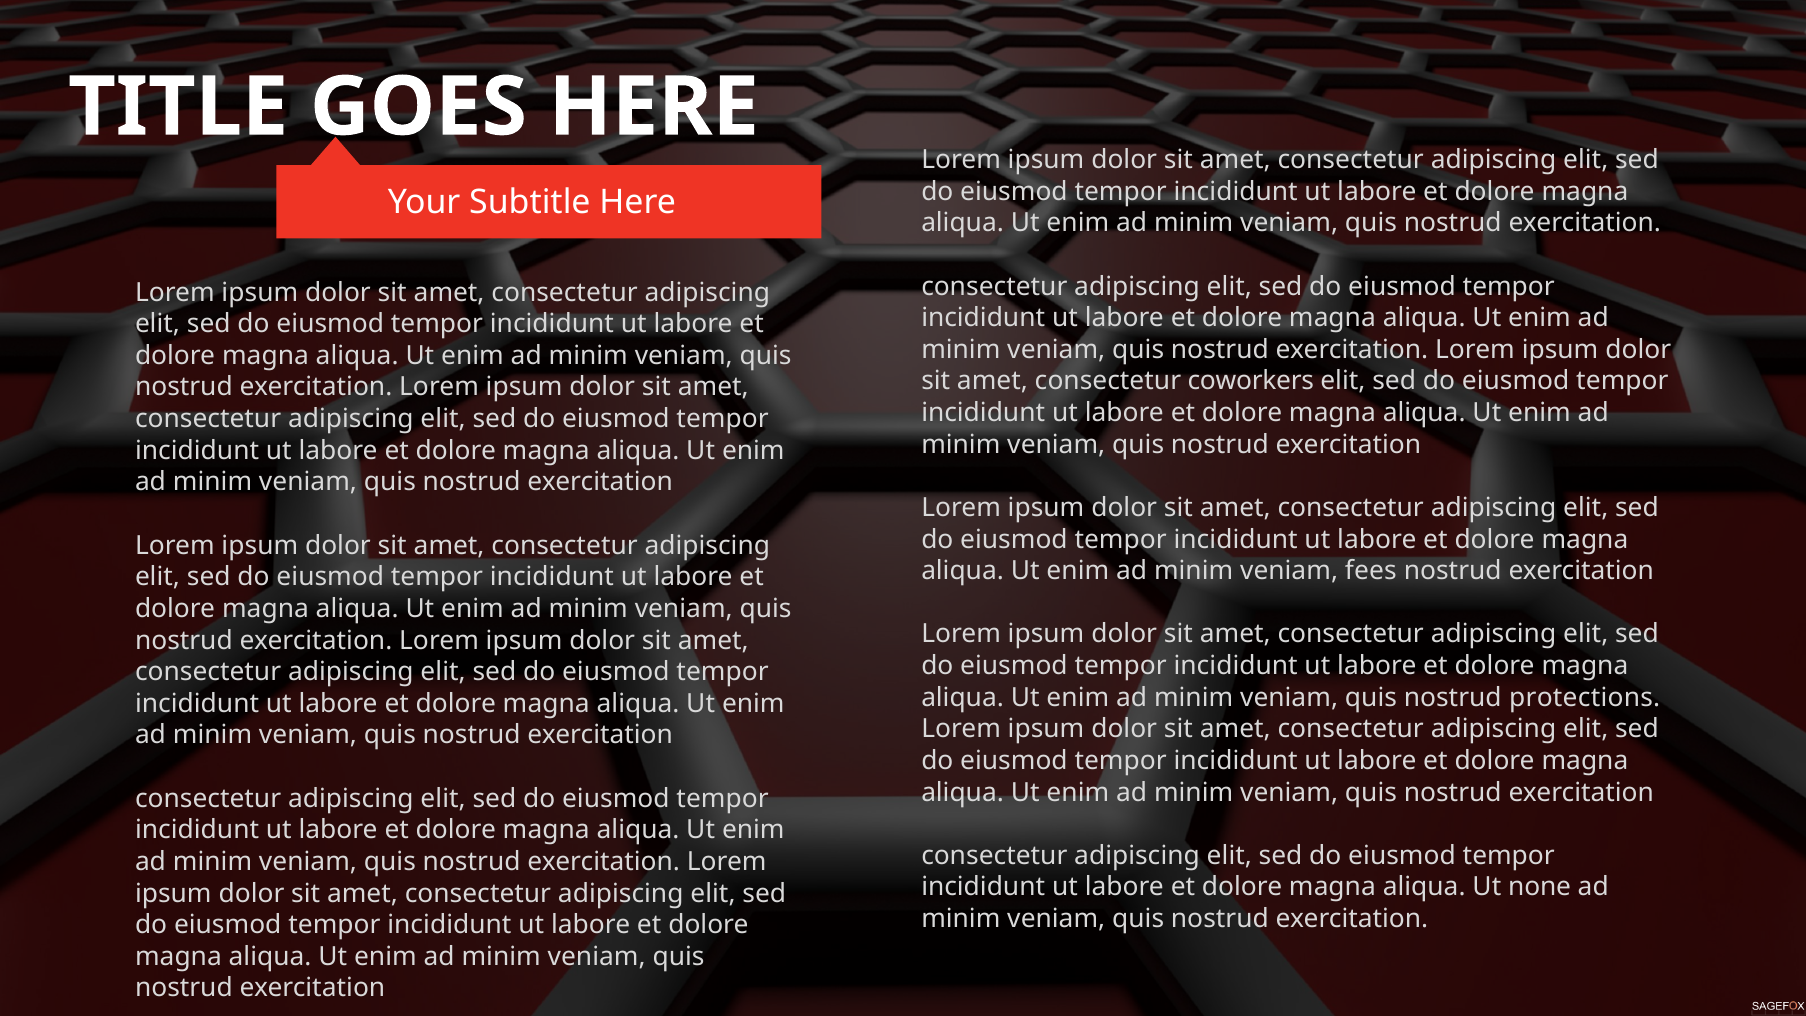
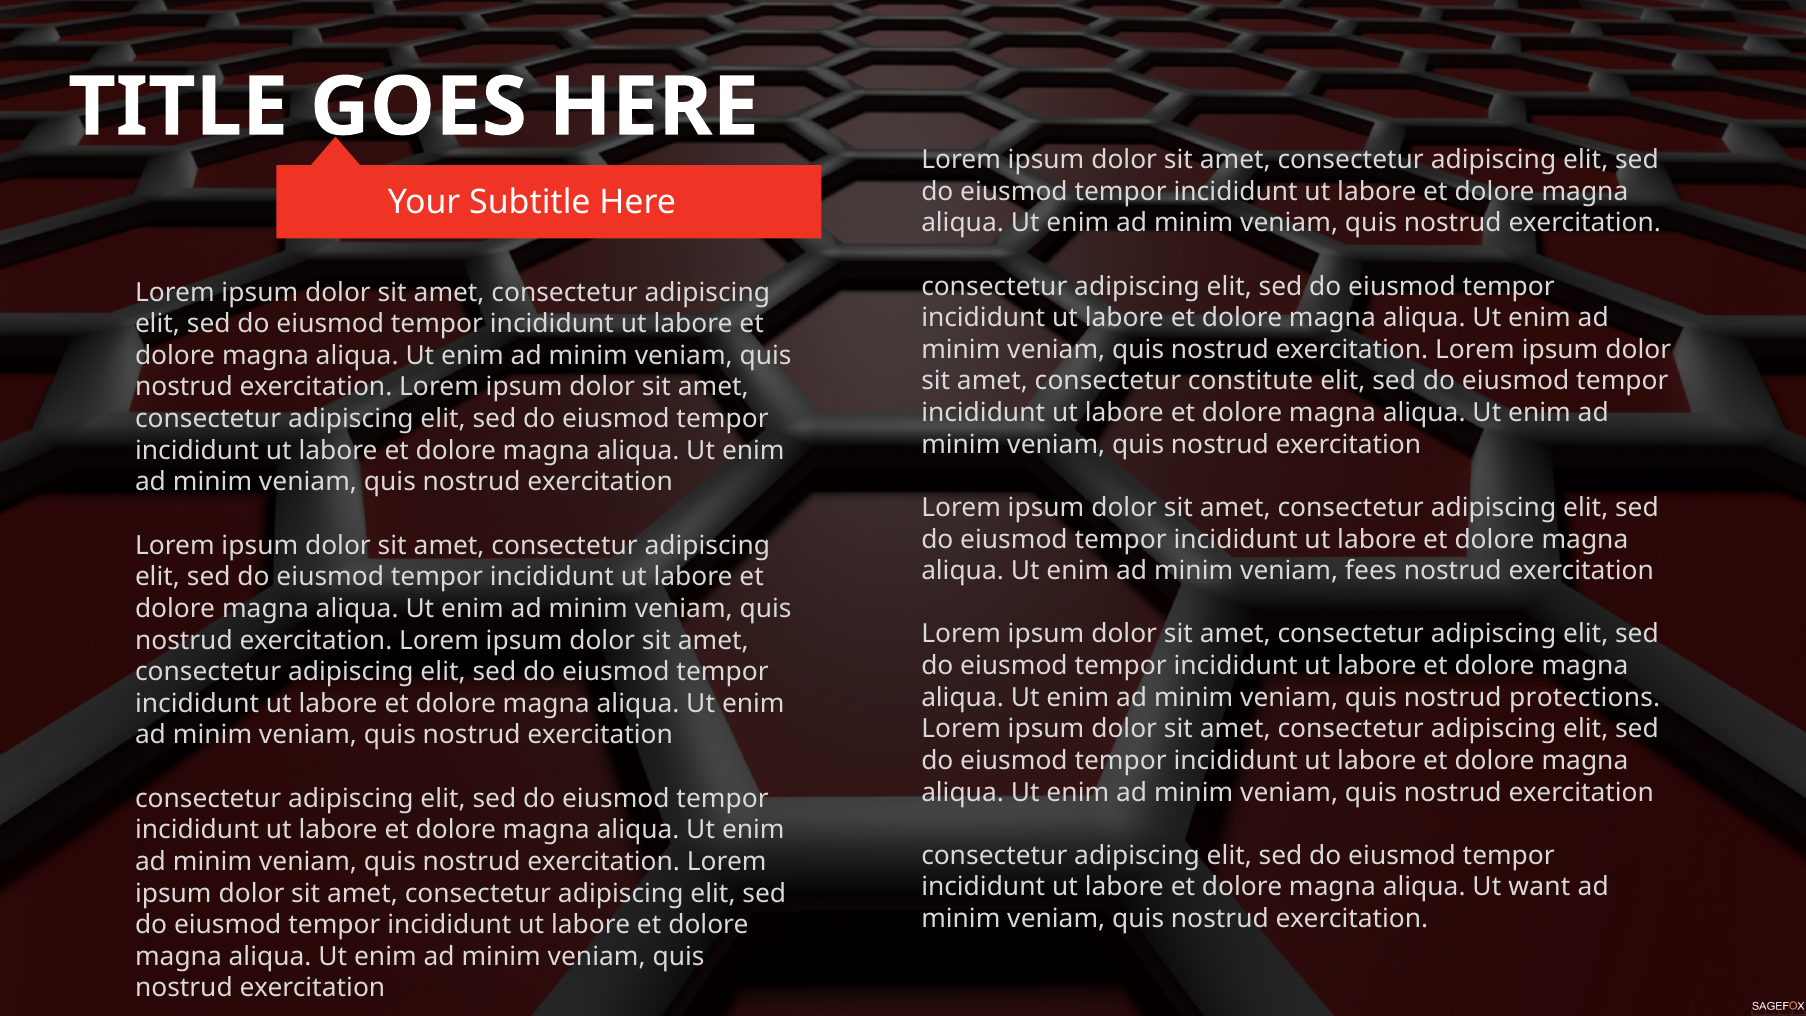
coworkers: coworkers -> constitute (1251, 381)
none: none -> want (1539, 887)
